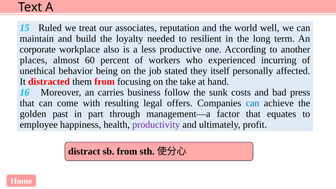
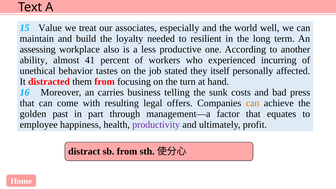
Ruled: Ruled -> Value (50, 28)
reputation: reputation -> especially (180, 28)
corporate: corporate -> assessing (38, 49)
places: places -> ability (34, 60)
60: 60 -> 41 (90, 60)
being: being -> tastes (107, 71)
take: take -> turn (188, 82)
follow: follow -> telling (177, 92)
can colour: blue -> orange (253, 103)
